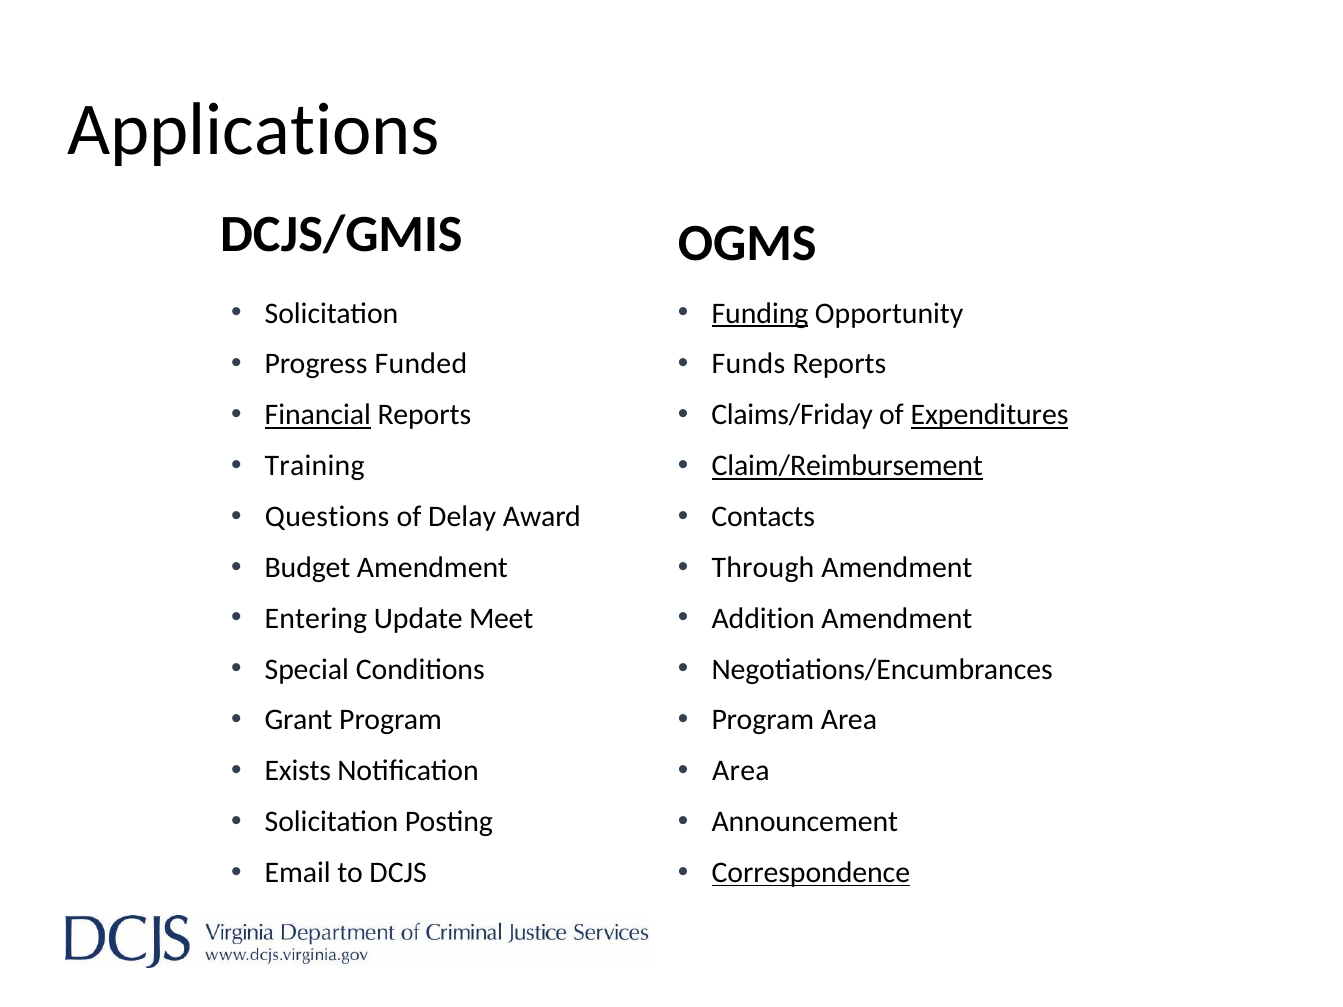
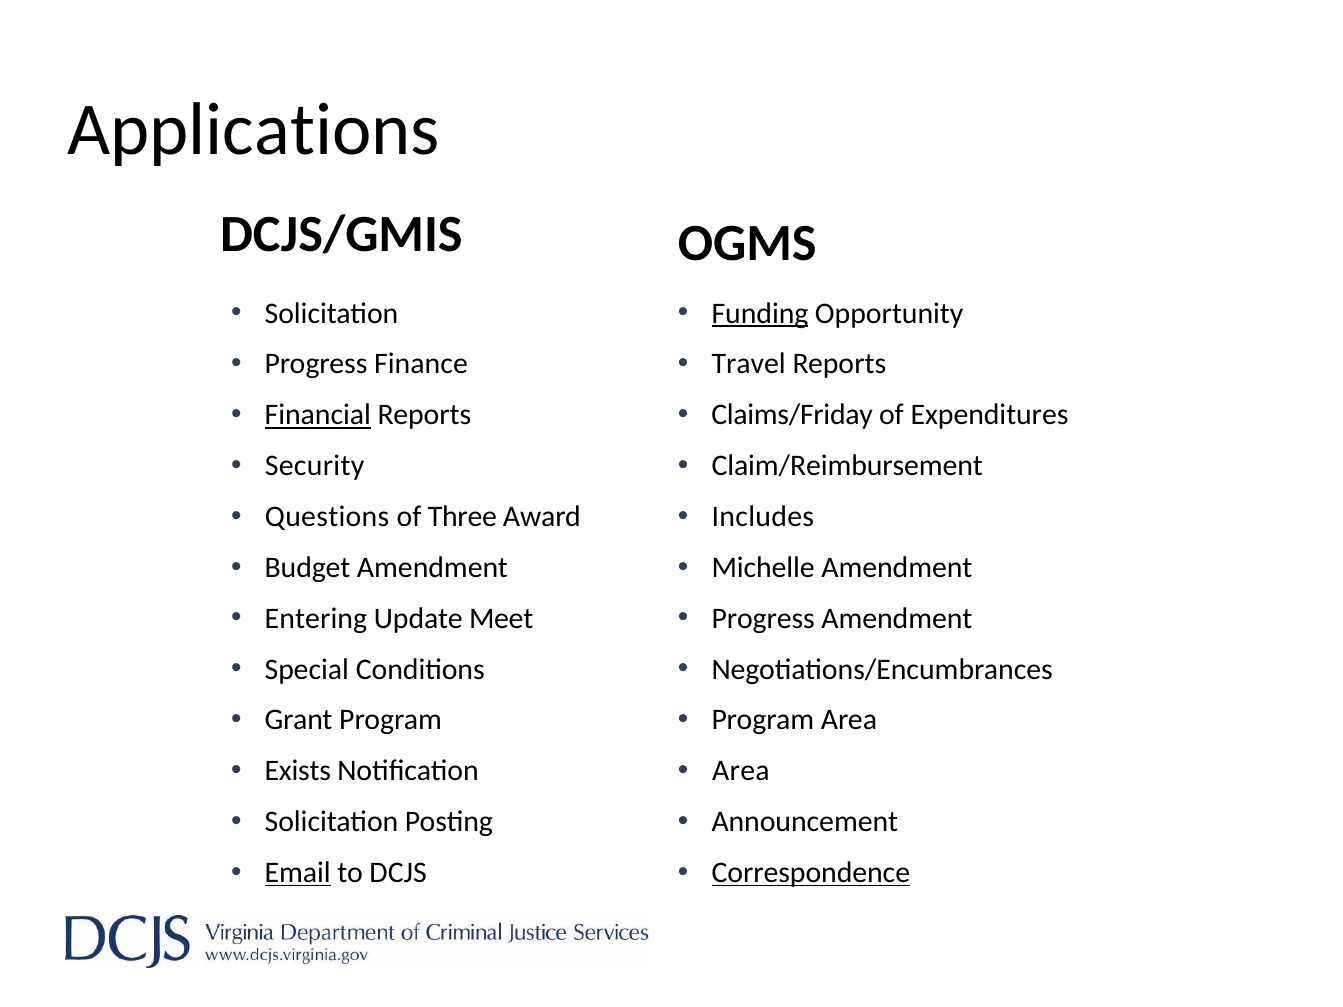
Funded: Funded -> Finance (421, 364)
Funds: Funds -> Travel (749, 364)
Expenditures underline: present -> none (990, 415)
Training: Training -> Security (315, 466)
Claim/Reimbursement underline: present -> none (847, 466)
Delay: Delay -> Three (462, 517)
Contacts: Contacts -> Includes (763, 517)
Through: Through -> Michelle (763, 568)
Addition: Addition -> Progress (763, 619)
Email underline: none -> present (298, 873)
